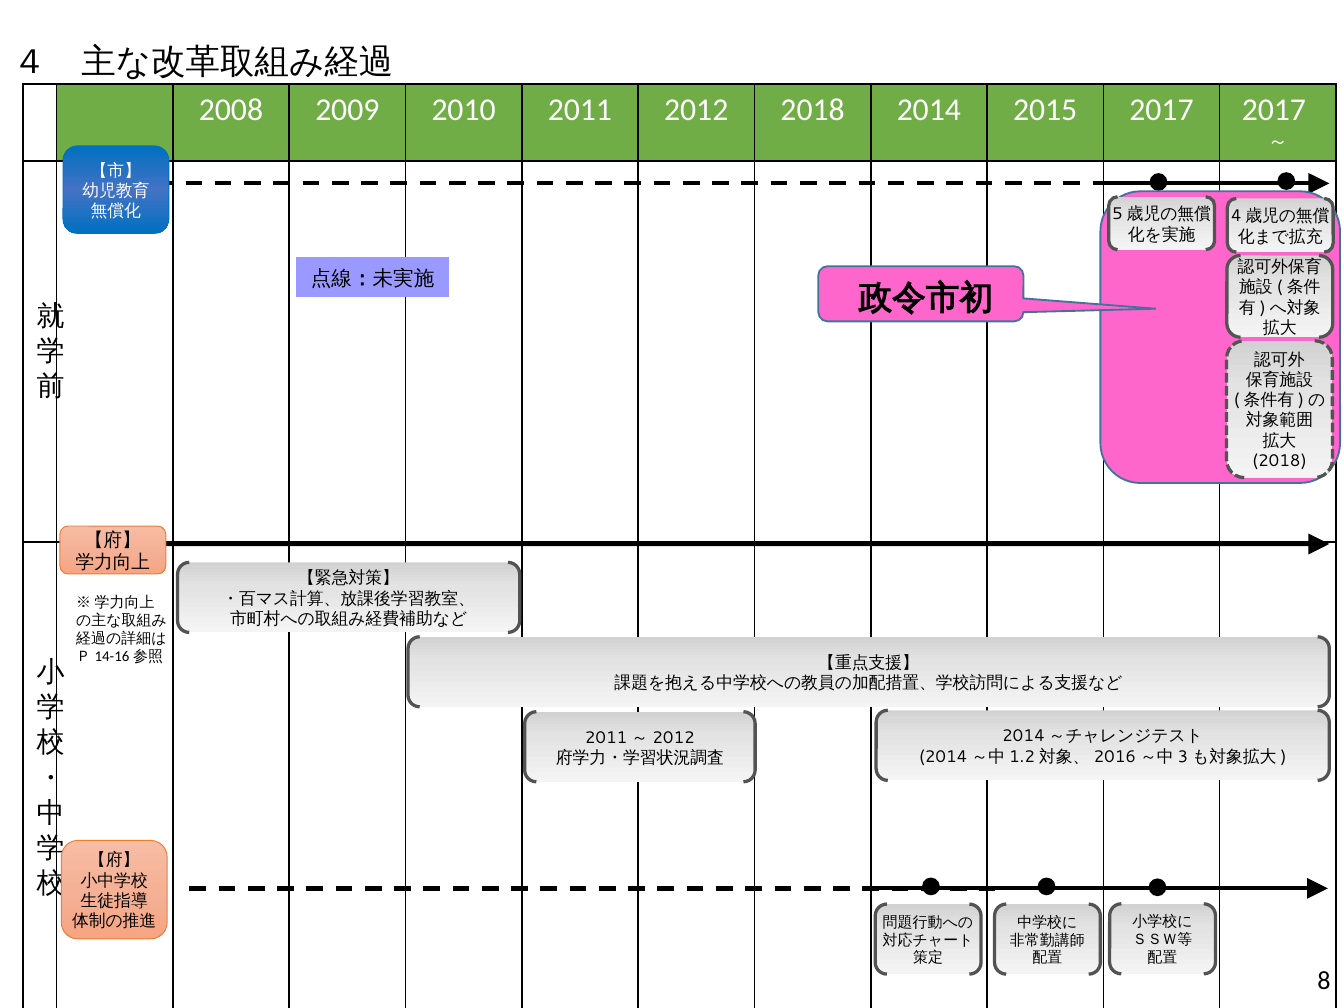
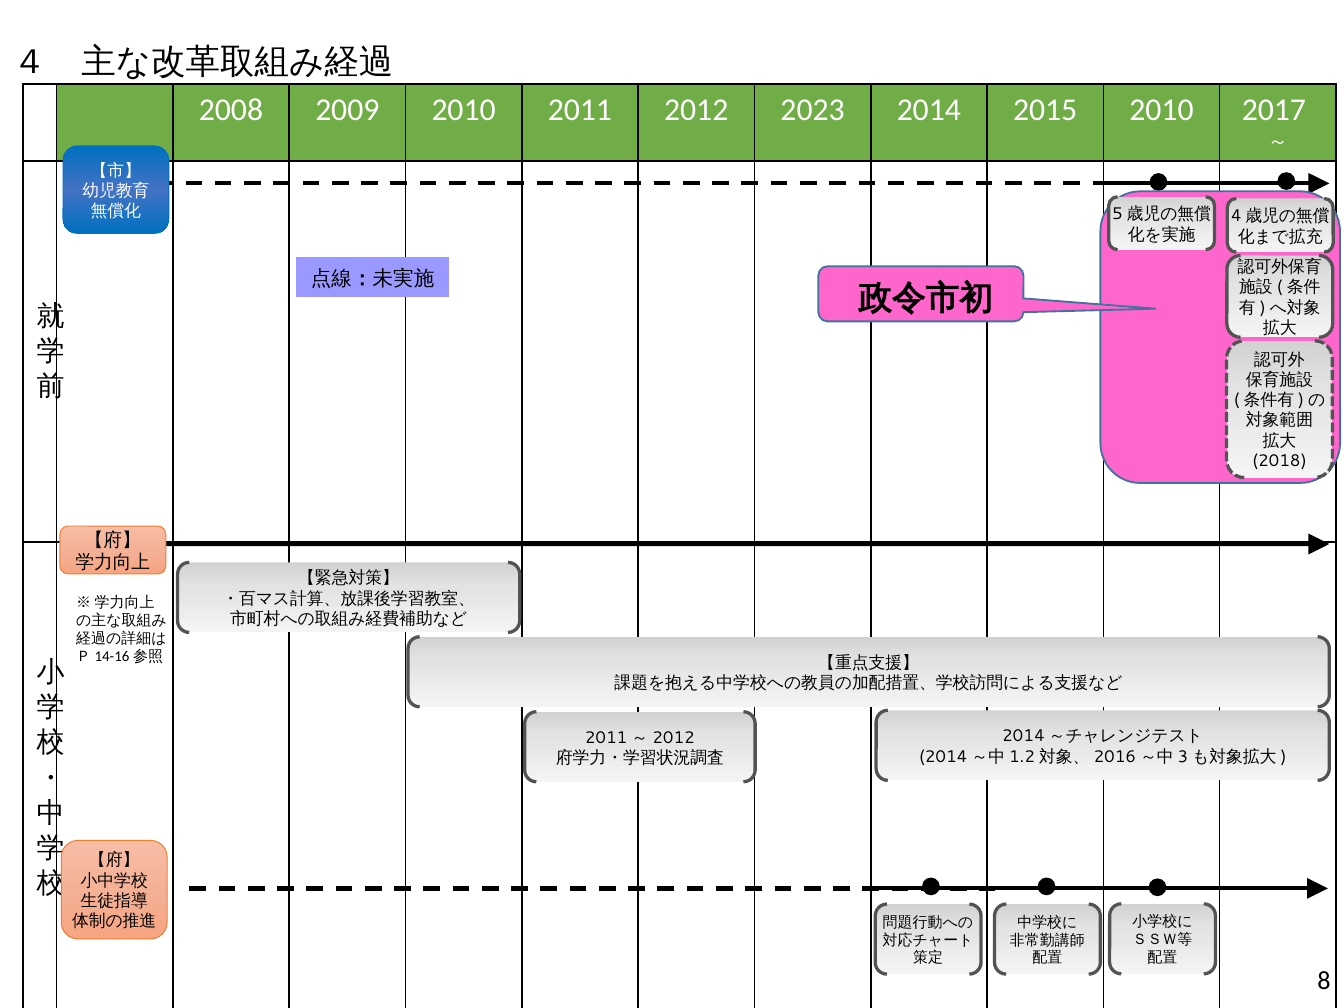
2012 2018: 2018 -> 2023 (813, 110)
2015 2017: 2017 -> 2010 (1161, 110)
